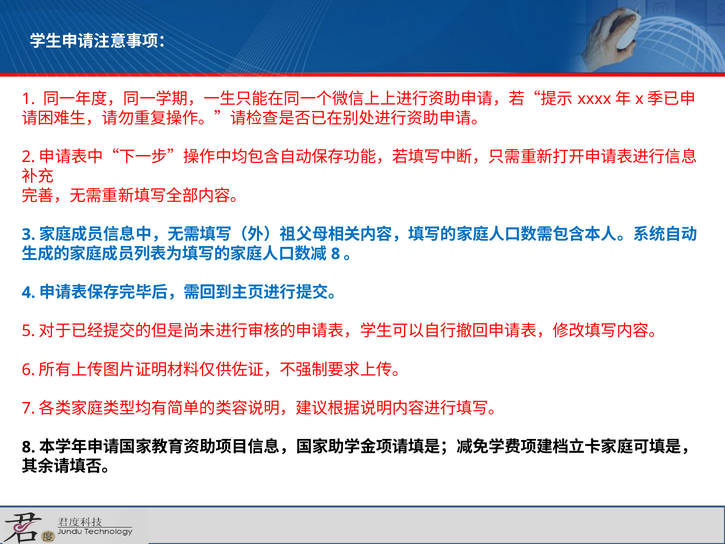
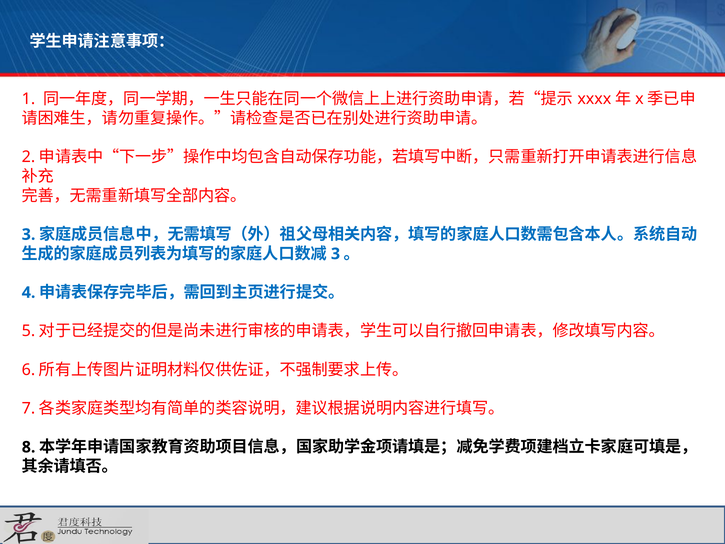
8: 8 -> 3 (336, 254)
